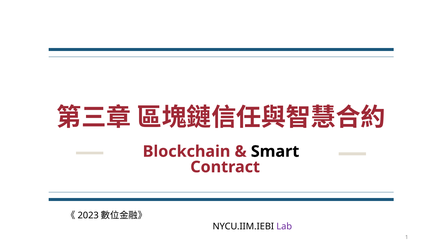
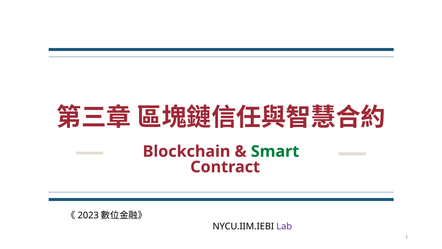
Smart colour: black -> green (275, 151)
